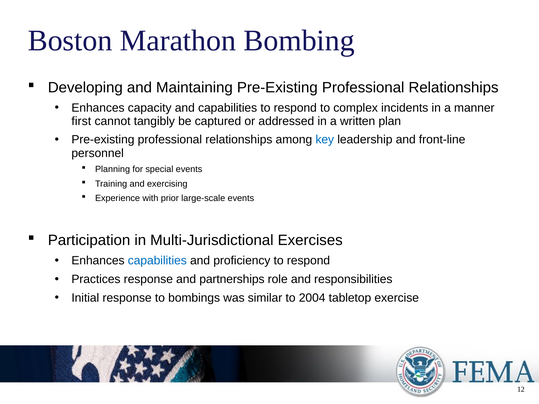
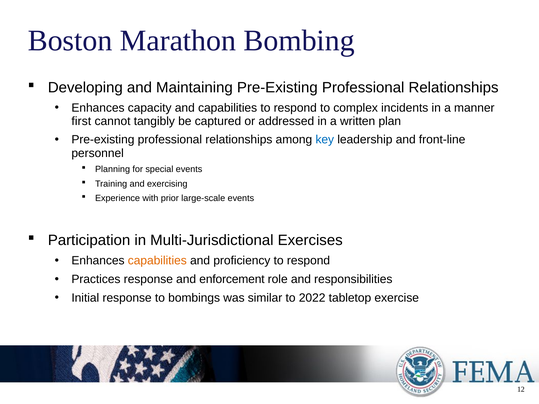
capabilities colour: blue -> orange (157, 261)
partnerships: partnerships -> enforcement (232, 279)
2004: 2004 -> 2022 (312, 298)
